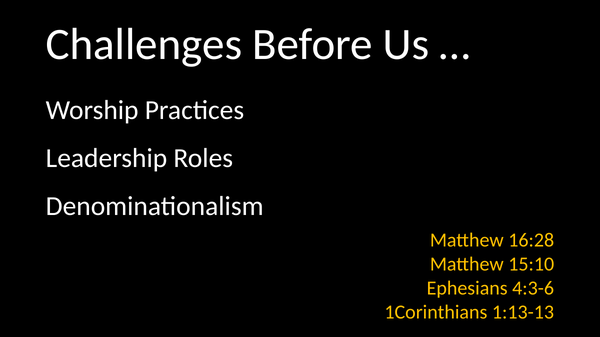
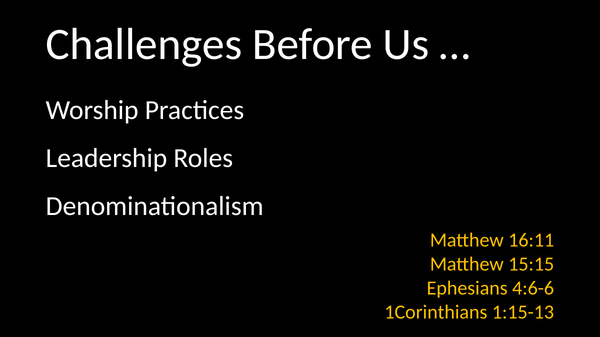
16:28: 16:28 -> 16:11 (531, 241)
15:10: 15:10 -> 15:15 (531, 265)
4:3-6: 4:3-6 -> 4:6-6 (533, 289)
1:13-13: 1:13-13 -> 1:15-13 (523, 313)
